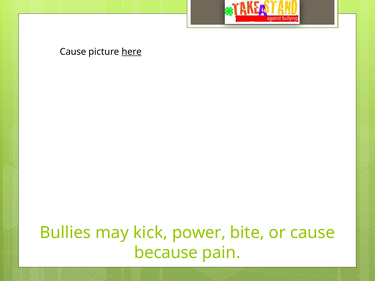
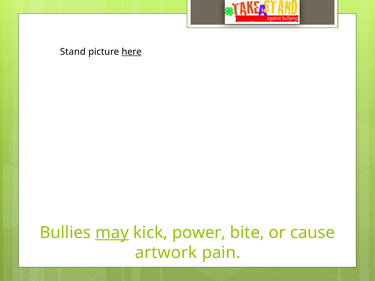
Cause: Cause -> Stand (73, 52)
may underline: none -> present (112, 233)
because: because -> artwork (166, 253)
